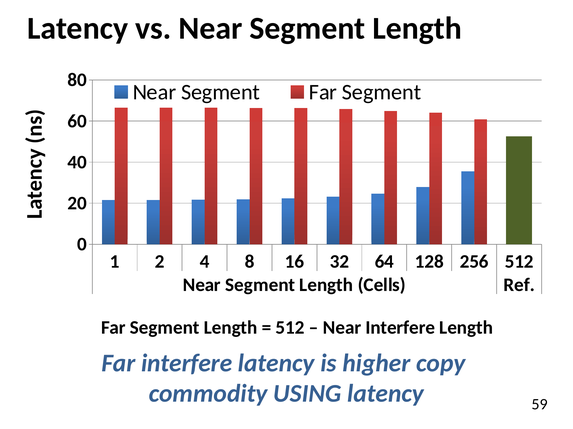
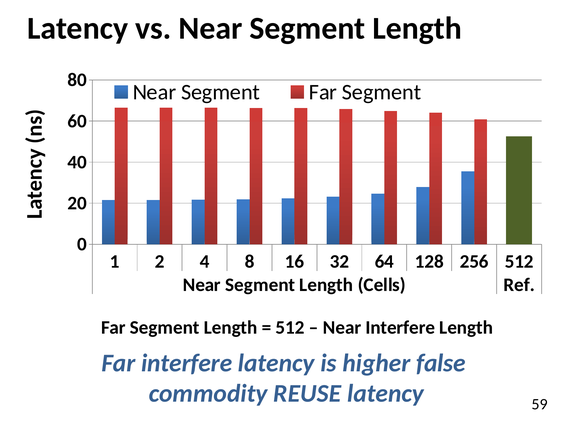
copy: copy -> false (441, 364)
USING: USING -> REUSE (307, 394)
